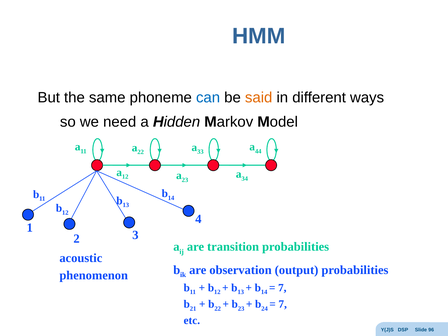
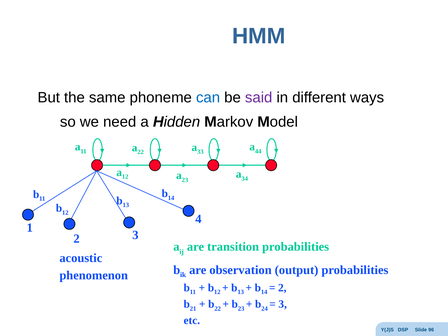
said colour: orange -> purple (259, 97)
7: 7 -> 2 (282, 288)
7: 7 -> 3 (283, 304)
